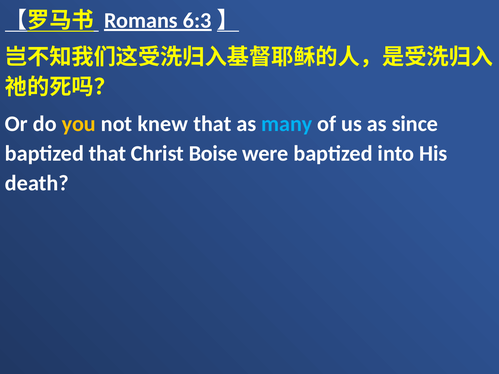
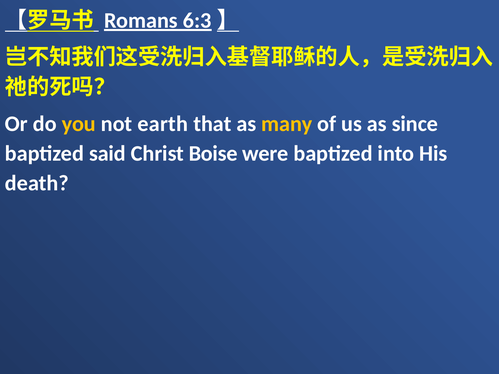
knew: knew -> earth (163, 124)
many colour: light blue -> yellow (287, 124)
baptized that: that -> said (107, 154)
